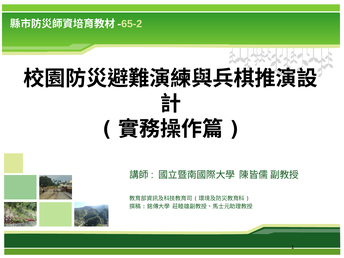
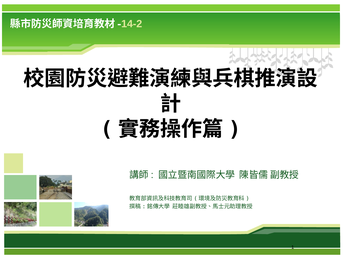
65-2: 65-2 -> 14-2 (132, 24)
